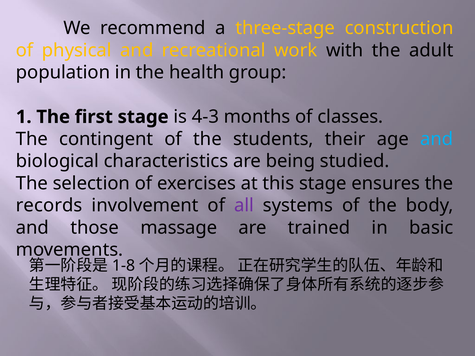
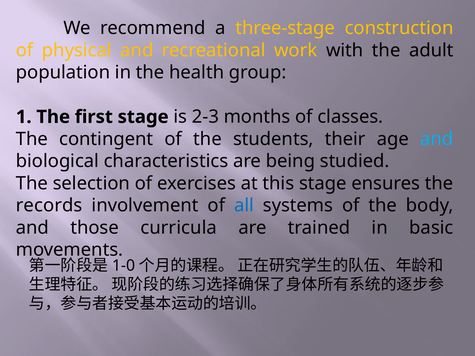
4-3: 4-3 -> 2-3 (205, 117)
all colour: purple -> blue (244, 206)
massage: massage -> curricula (179, 228)
1-8: 1-8 -> 1-0 (124, 266)
